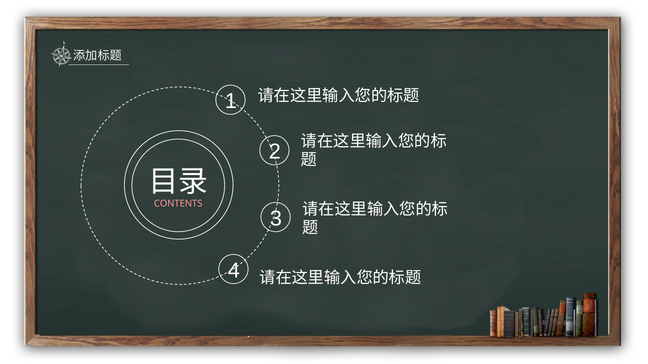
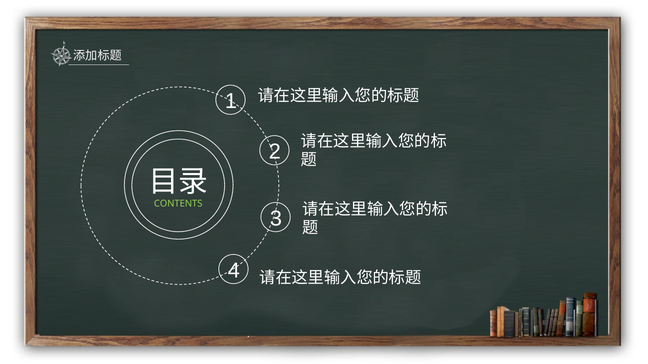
CONTENTS colour: pink -> light green (178, 204)
